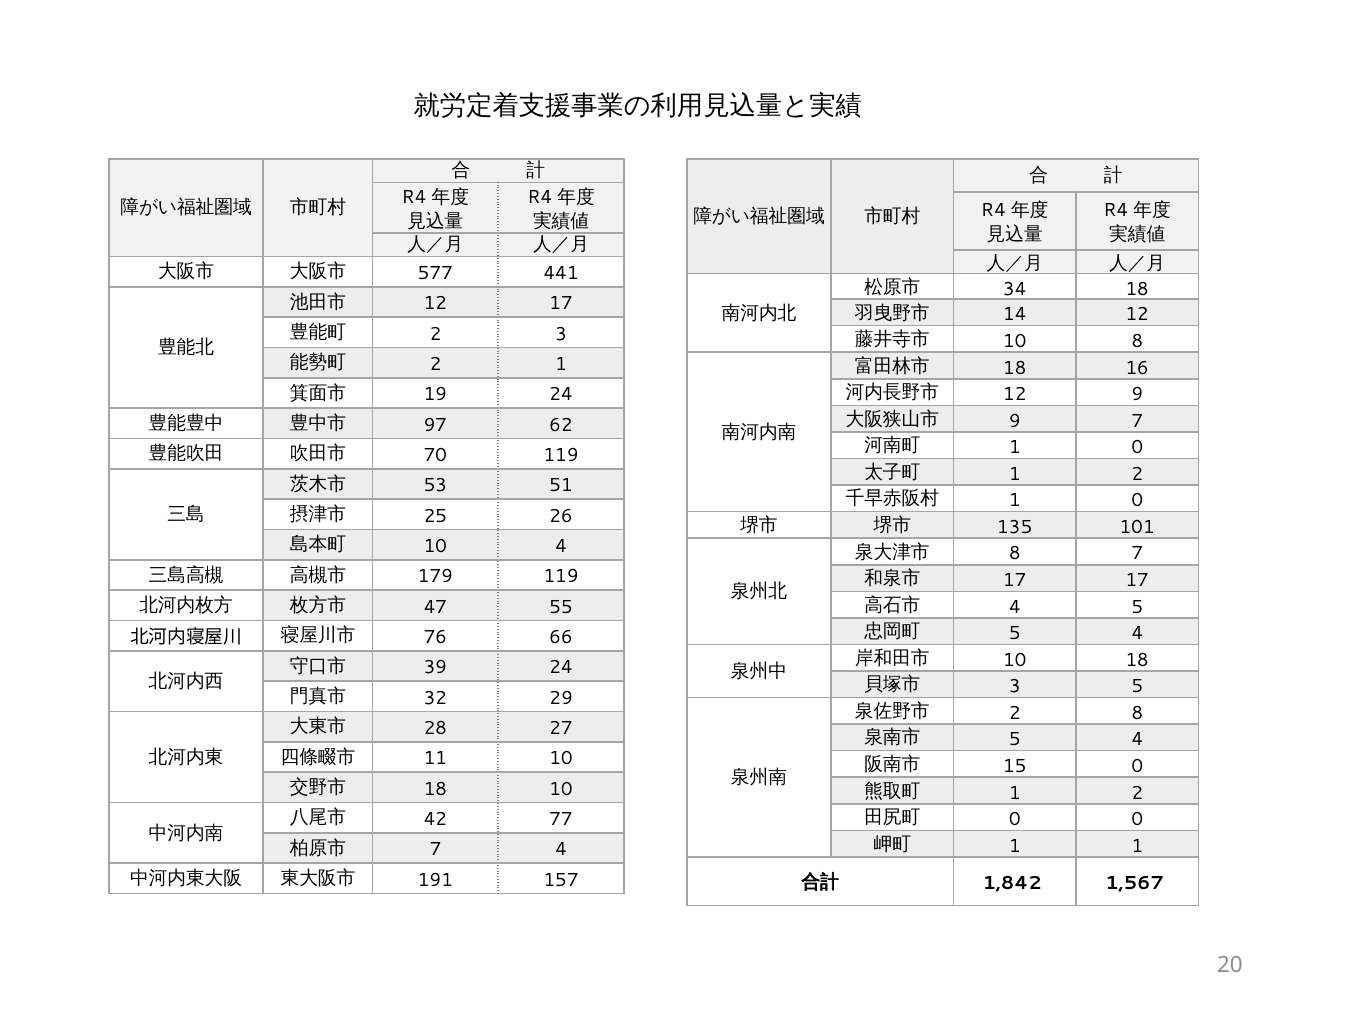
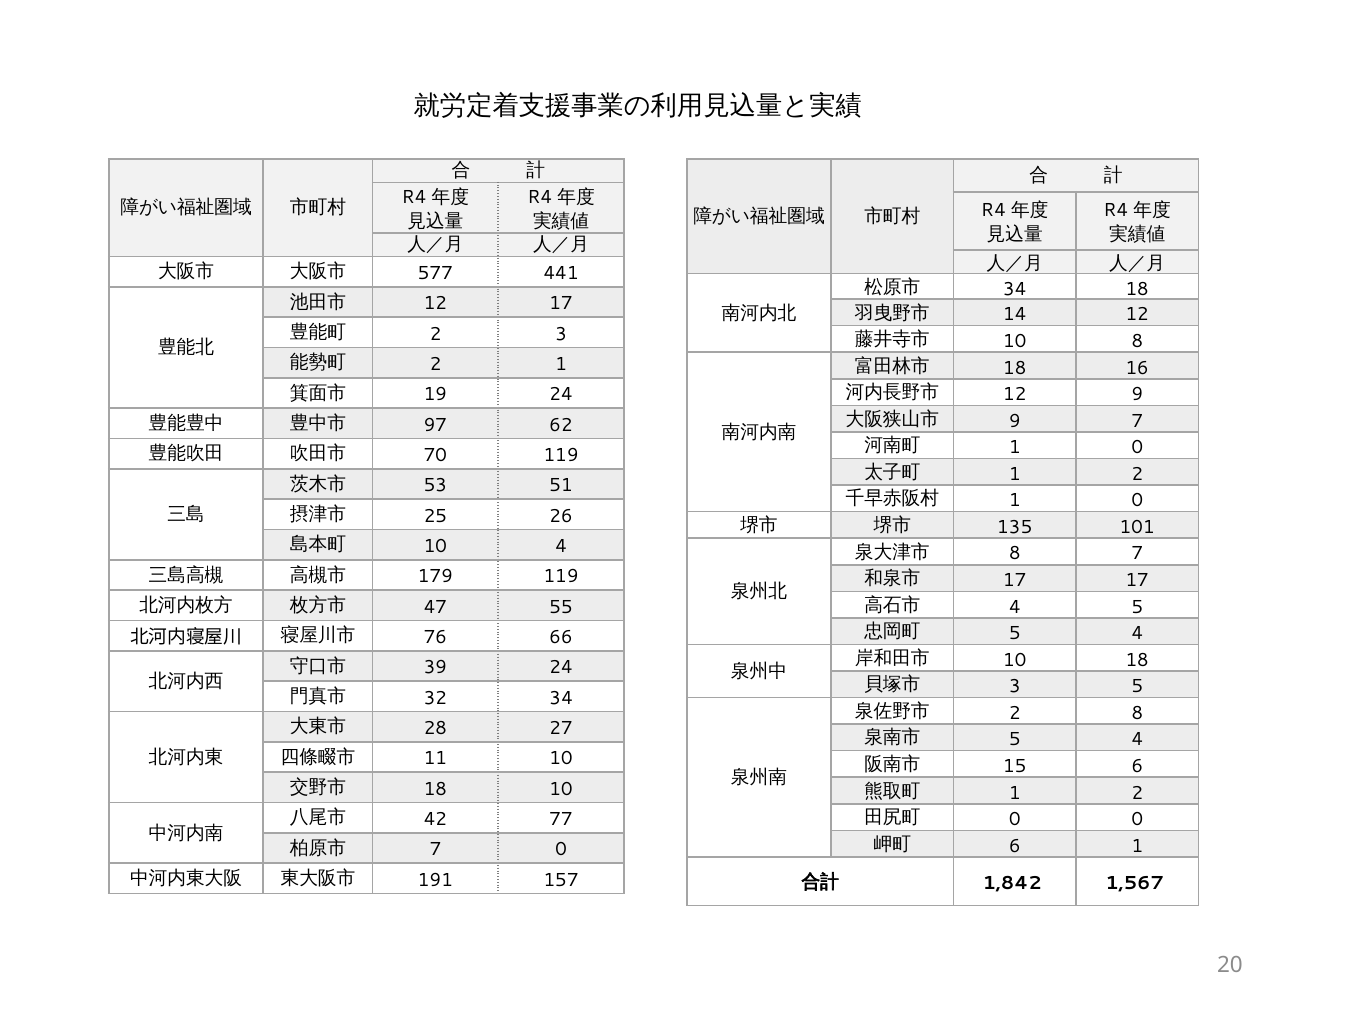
32 29: 29 -> 34 (561, 698)
15 0: 0 -> 6 (1137, 766)
1: 1 -> 6 (1015, 846)
7 4: 4 -> 0 (561, 850)
